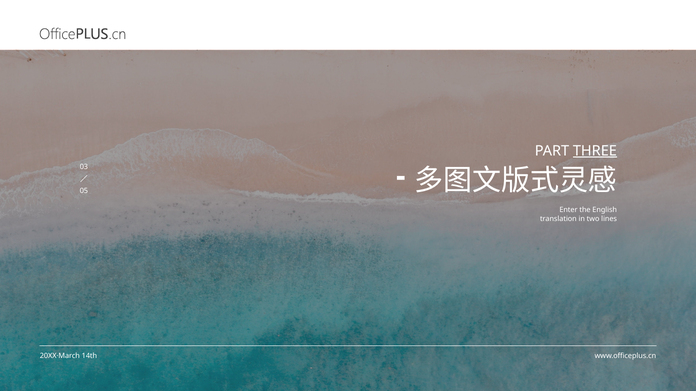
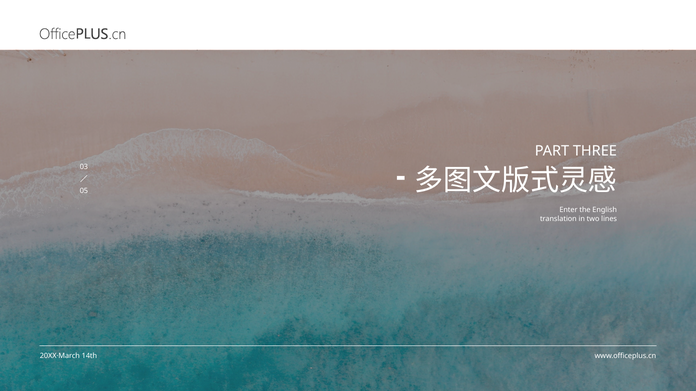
THREE underline: present -> none (595, 151)
